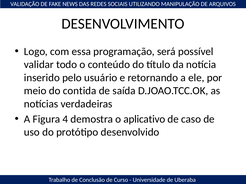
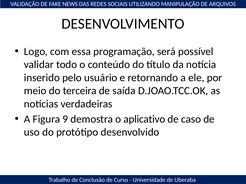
contida: contida -> terceira (80, 91)
4: 4 -> 9 (65, 119)
